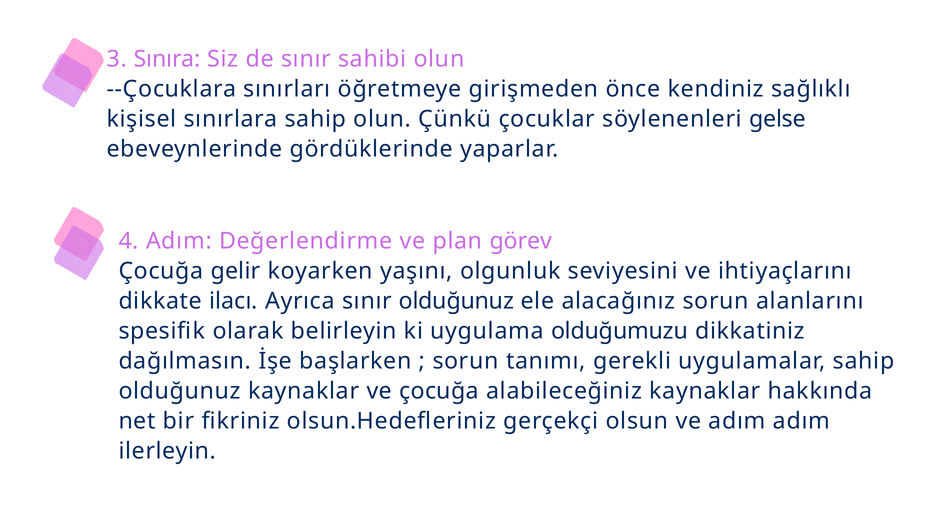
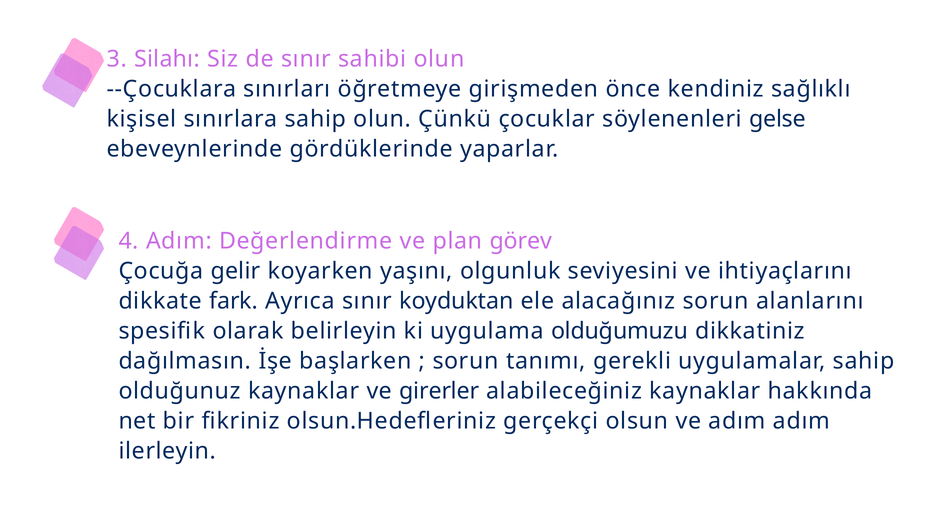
Sınıra: Sınıra -> Silahı (167, 59)
ilacı: ilacı -> fark (234, 301)
sınır olduğunuz: olduğunuz -> koyduktan (456, 301)
ve çocuğa: çocuğa -> girerler (439, 391)
